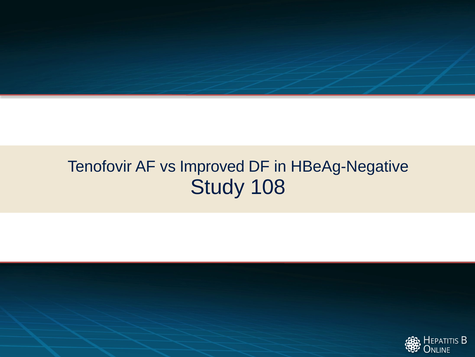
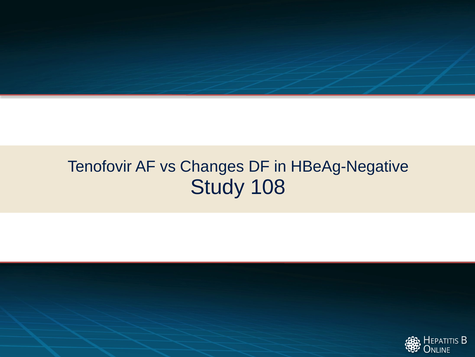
Improved: Improved -> Changes (212, 166)
